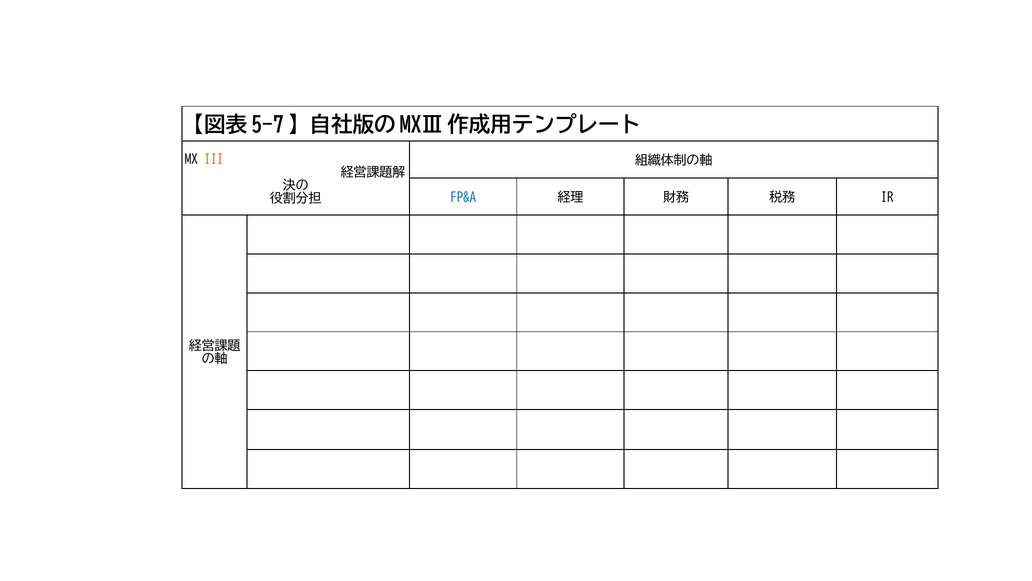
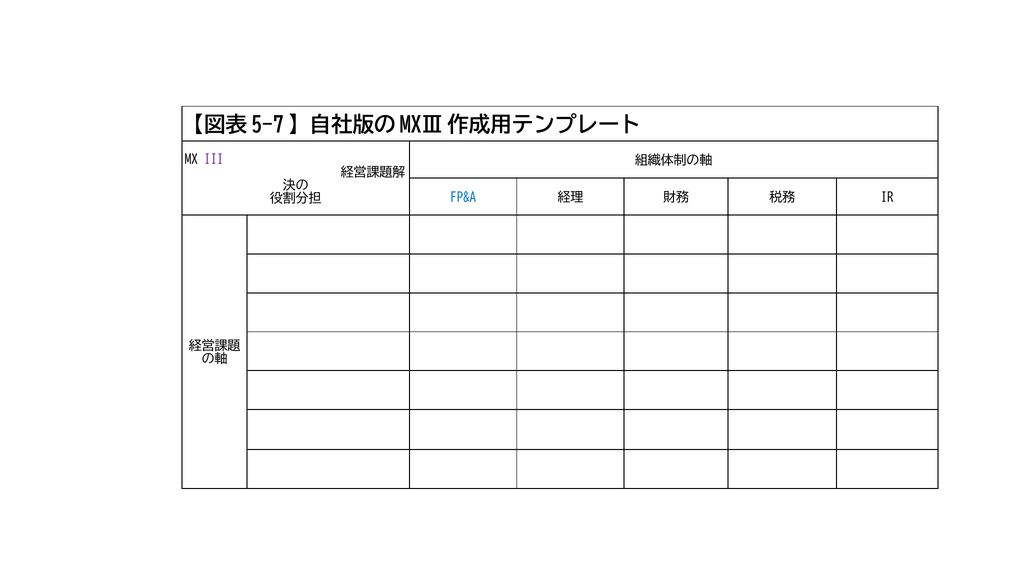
III colour: orange -> purple (214, 159)
